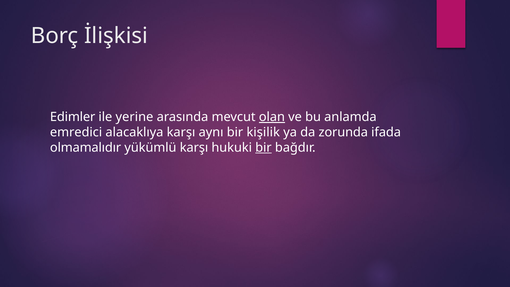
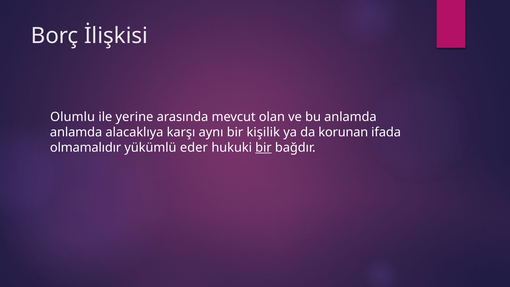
Edimler: Edimler -> Olumlu (73, 117)
olan underline: present -> none (272, 117)
emredici: emredici -> anlamda (76, 132)
zorunda: zorunda -> korunan (343, 132)
yükümlü karşı: karşı -> eder (194, 148)
